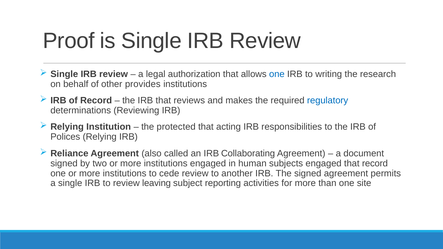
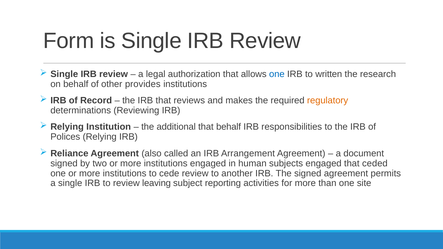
Proof: Proof -> Form (69, 41)
writing: writing -> written (329, 74)
regulatory colour: blue -> orange (328, 101)
protected: protected -> additional (176, 127)
that acting: acting -> behalf (229, 127)
Collaborating: Collaborating -> Arrangement (248, 153)
that record: record -> ceded (375, 163)
